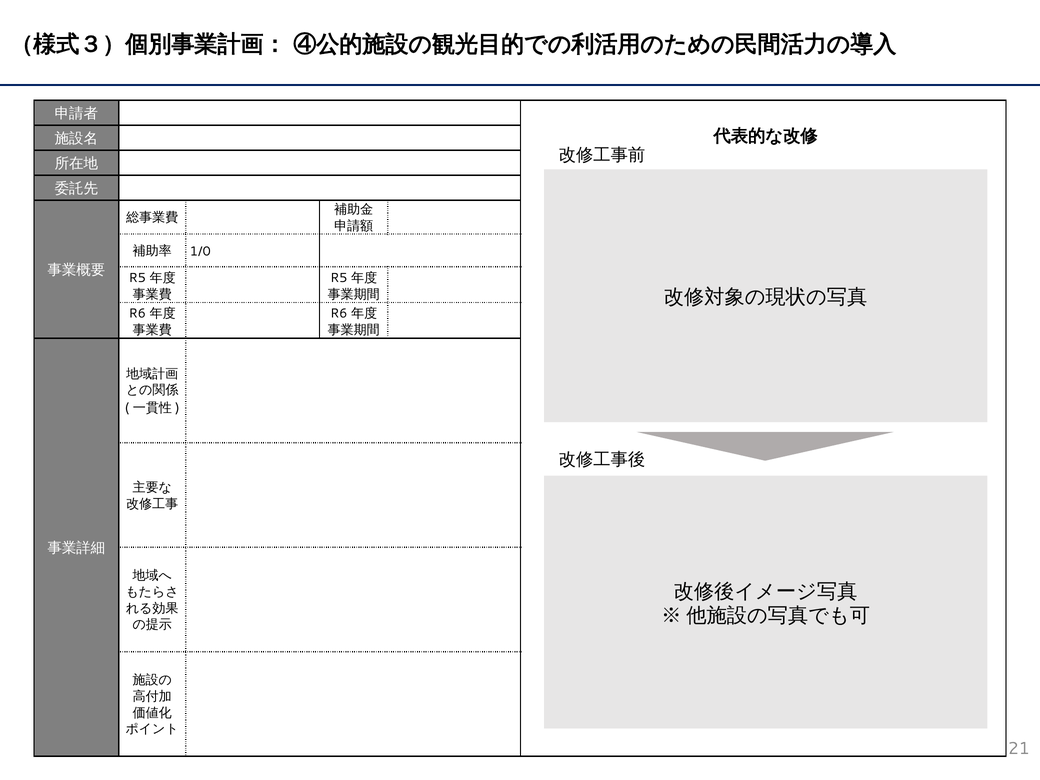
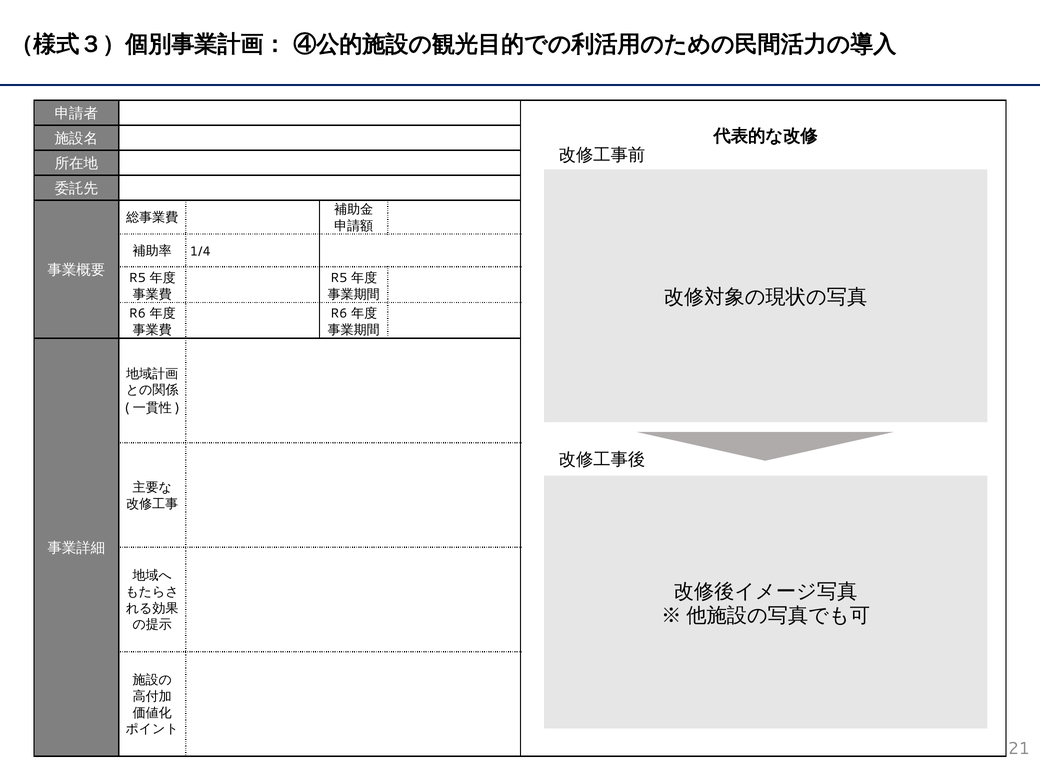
1/0: 1/0 -> 1/4 (200, 252)
